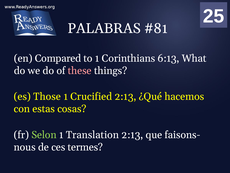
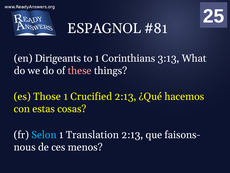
PALABRAS: PALABRAS -> ESPAGNOL (104, 28)
Compared: Compared -> Dirigeants (58, 58)
6:13: 6:13 -> 3:13 (168, 58)
Selon colour: light green -> light blue (44, 134)
termes: termes -> menos (85, 147)
